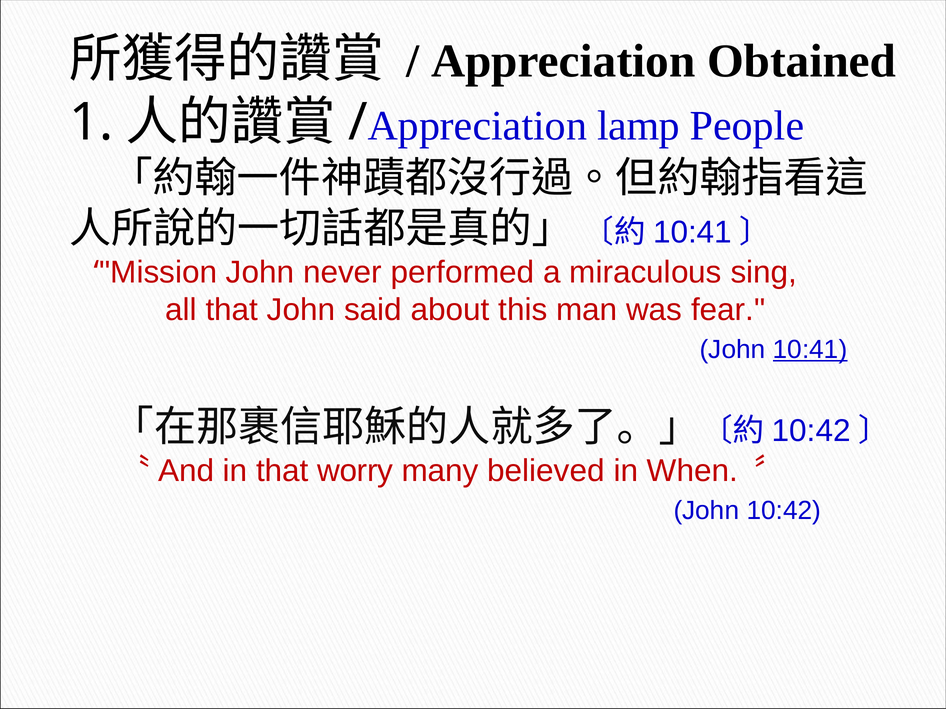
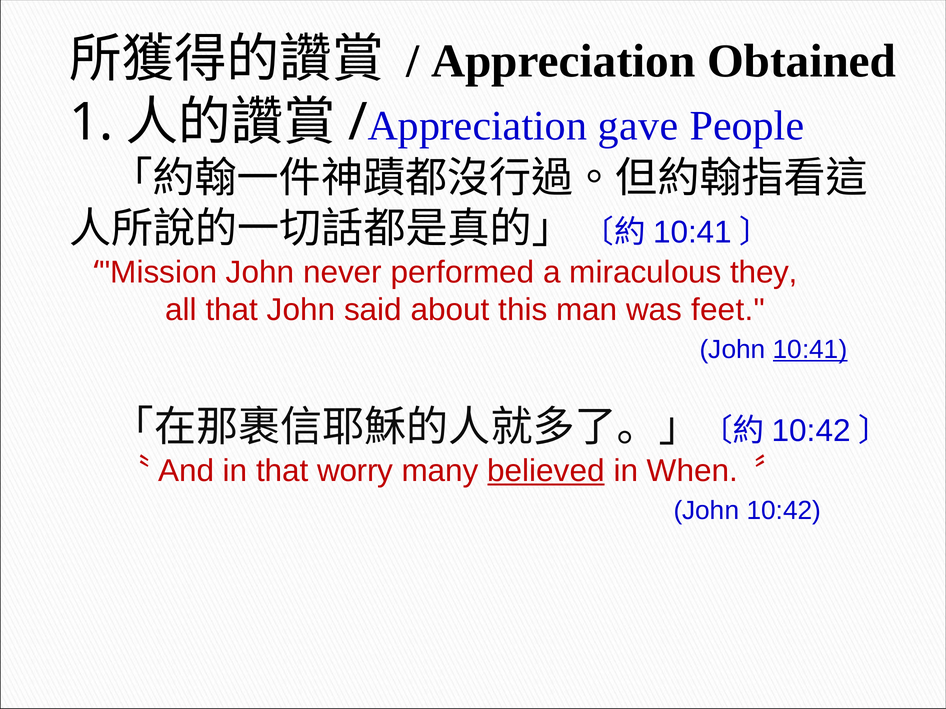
lamp: lamp -> gave (638, 126)
sing: sing -> they (764, 272)
fear: fear -> feet (728, 310)
believed underline: none -> present (546, 471)
